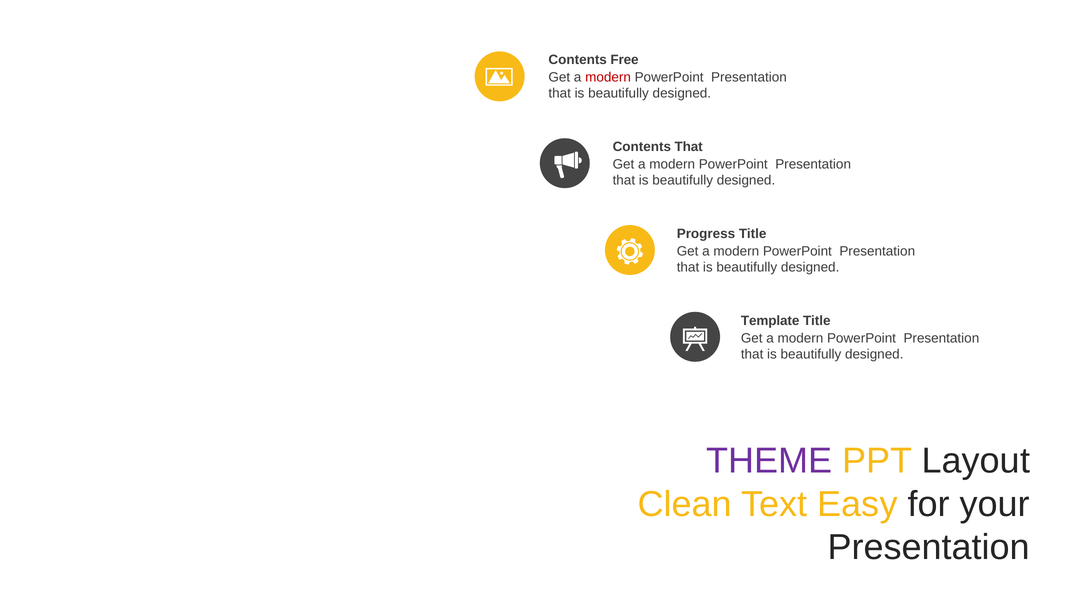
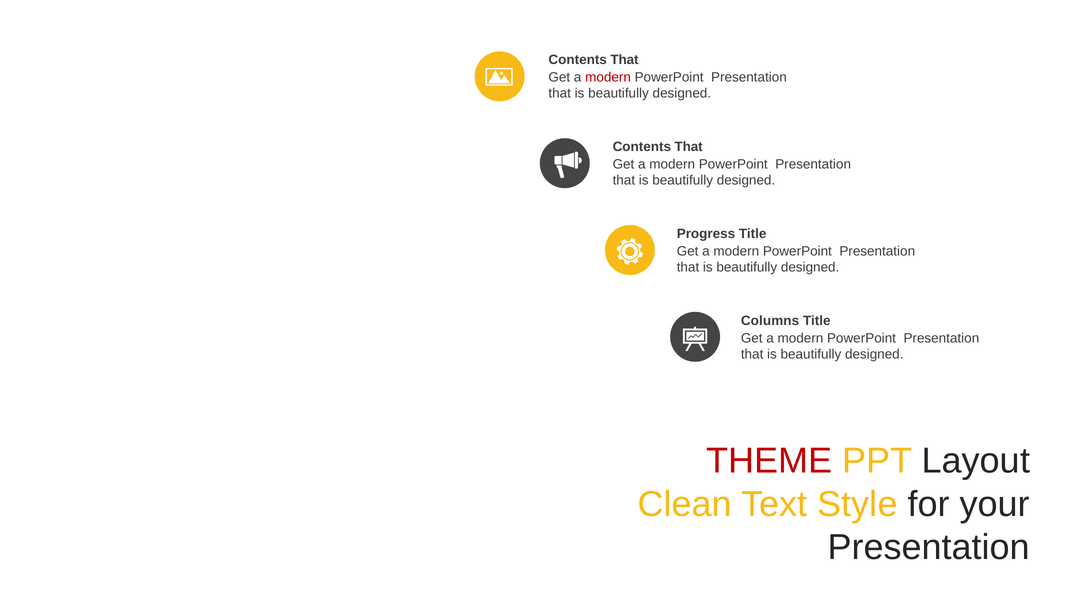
Free: Free -> That (624, 60)
Template: Template -> Columns (770, 321)
THEME colour: purple -> red (769, 461)
Easy: Easy -> Style (857, 504)
